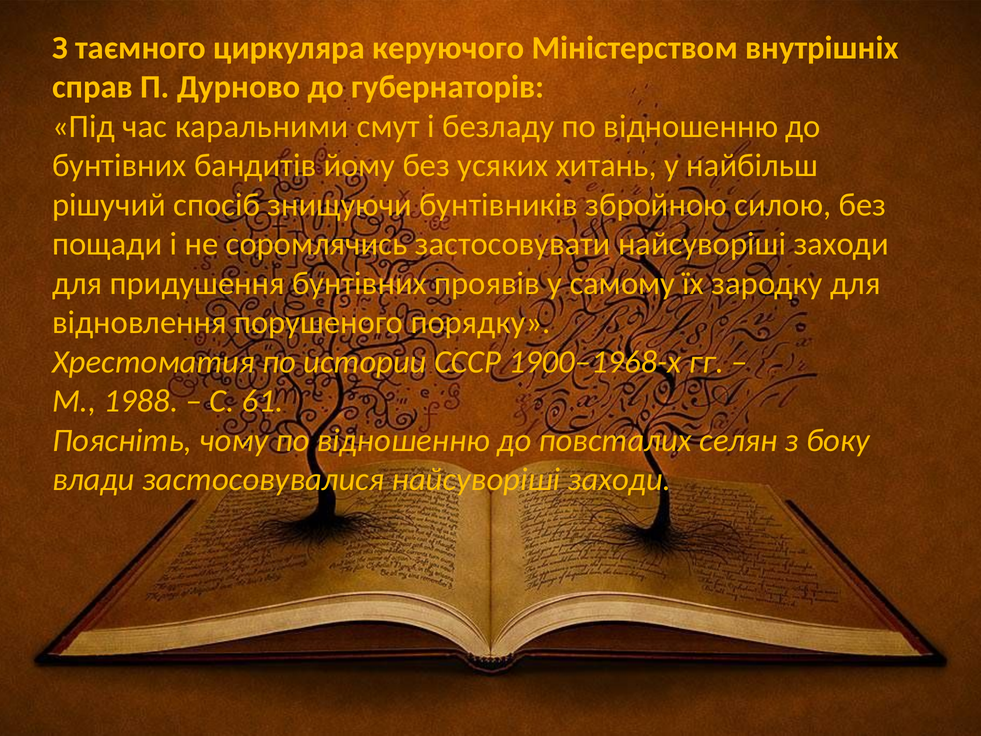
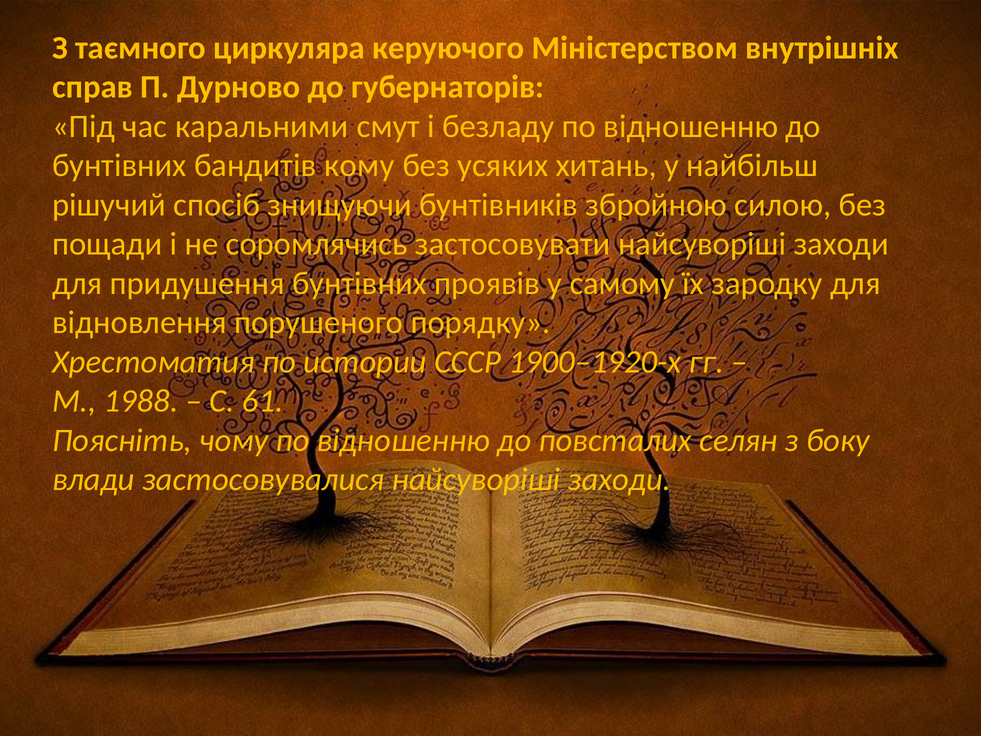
йому: йому -> кому (359, 166)
1900–1968-х: 1900–1968-х -> 1900–1920-х (595, 362)
